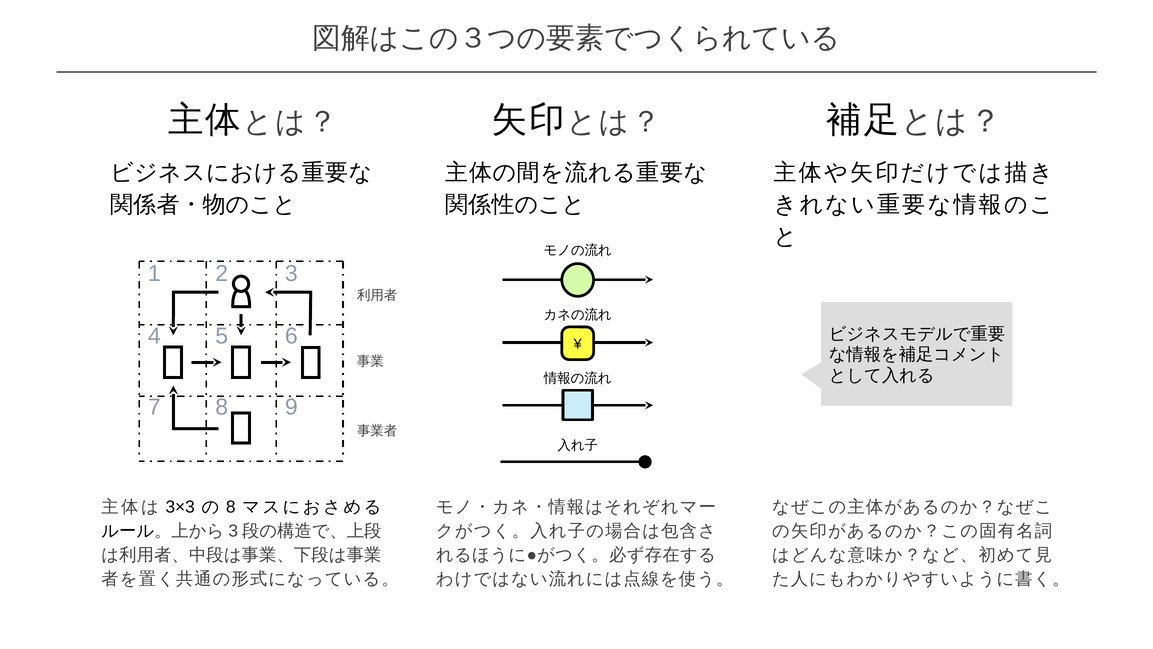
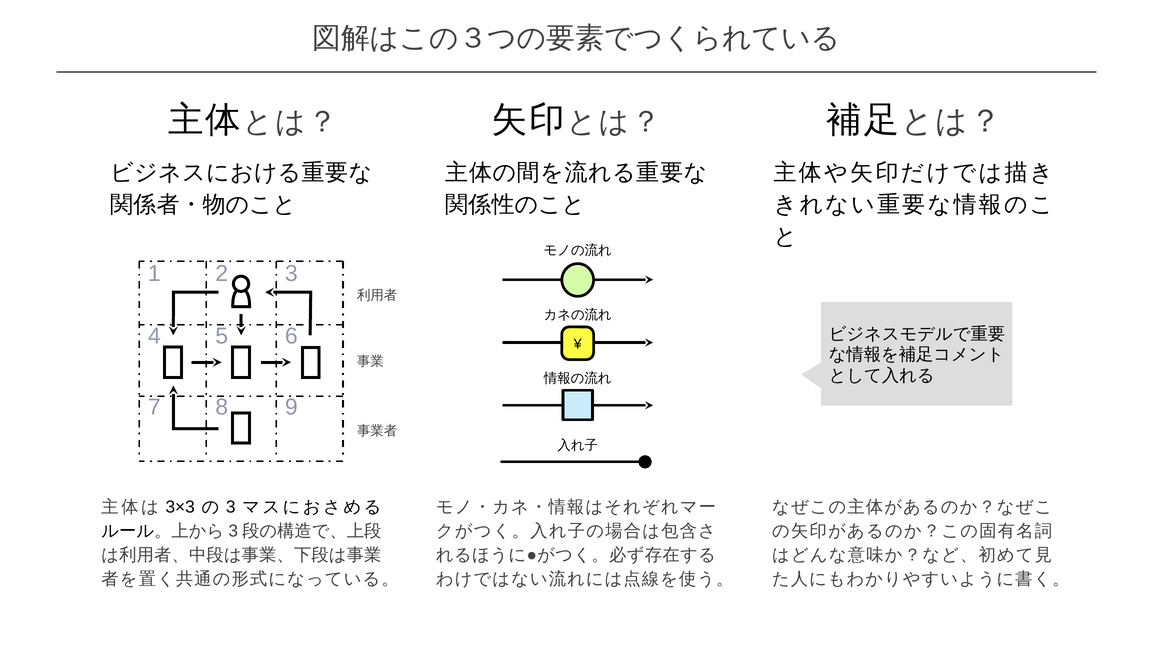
8: 8 -> 3 (231, 507)
